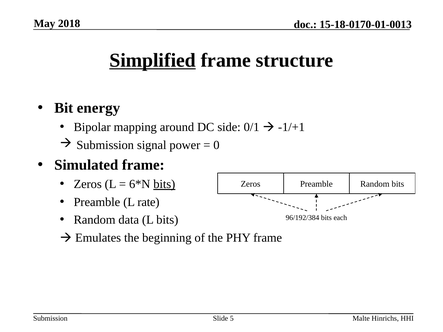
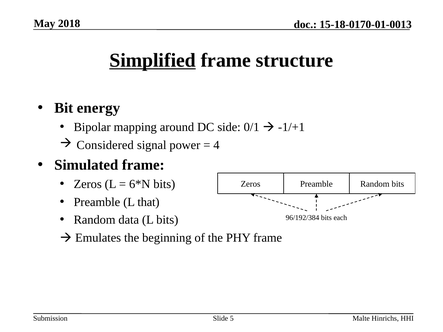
Submission: Submission -> Considered (105, 145)
0: 0 -> 4 (216, 145)
bits underline: present -> none (164, 184)
rate: rate -> that (148, 202)
